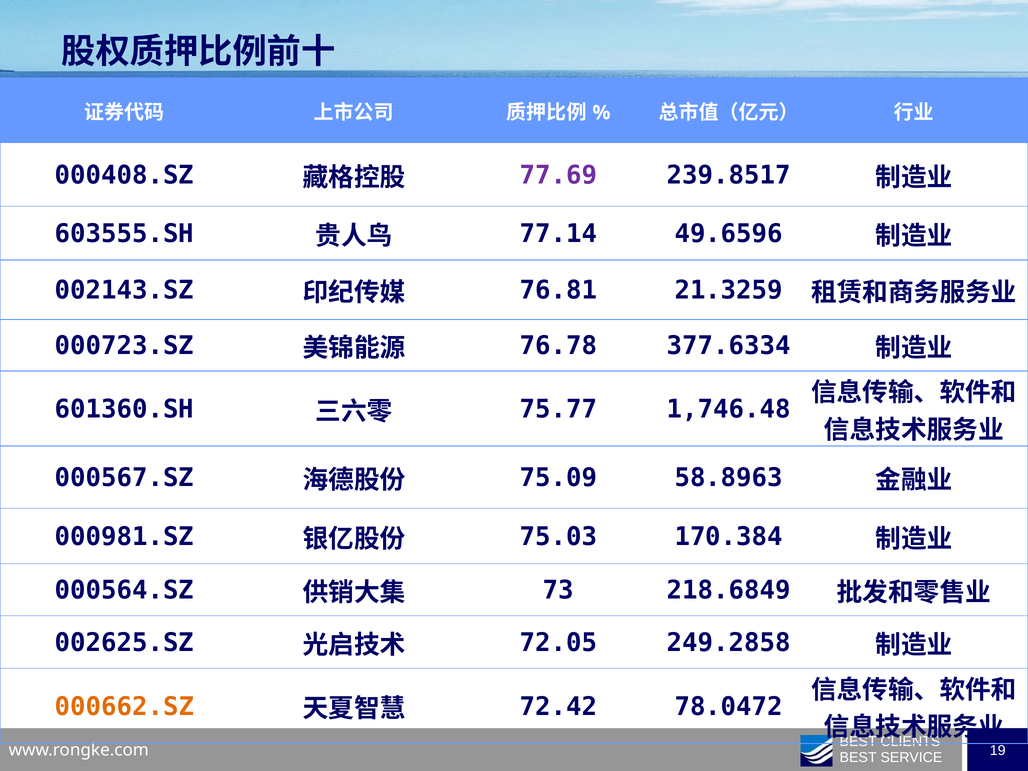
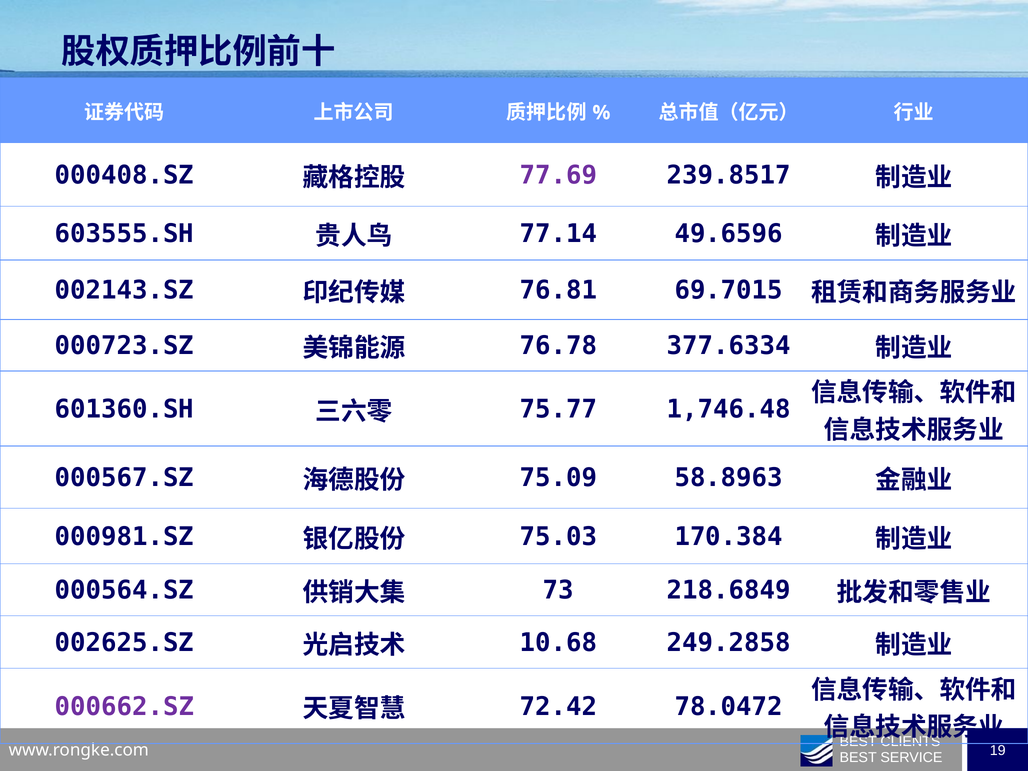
21.3259: 21.3259 -> 69.7015 (729, 290)
72.05: 72.05 -> 10.68 (558, 643)
000662.SZ colour: orange -> purple (124, 707)
